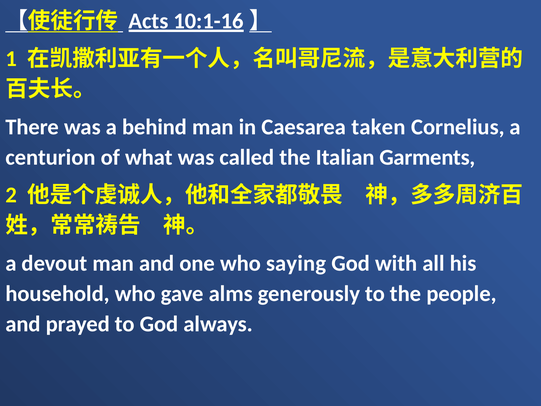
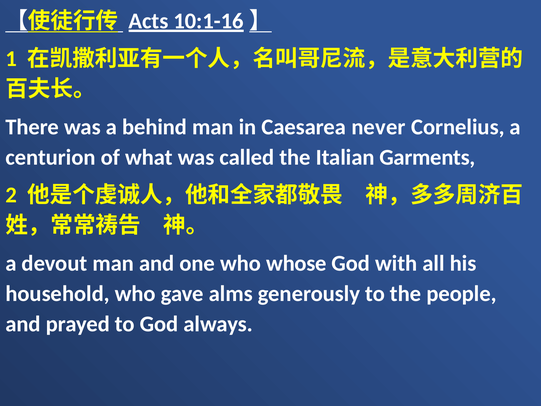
taken: taken -> never (379, 127)
saying: saying -> whose (296, 263)
